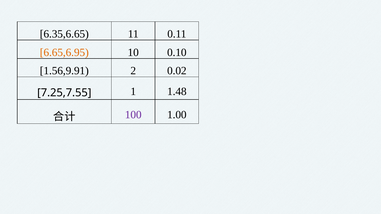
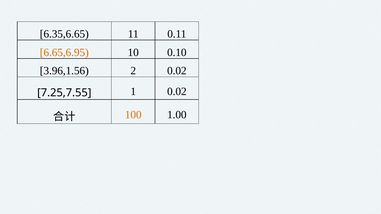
1.56,9.91: 1.56,9.91 -> 3.96,1.56 (64, 71)
1 1.48: 1.48 -> 0.02 (177, 91)
100 colour: purple -> orange (133, 115)
